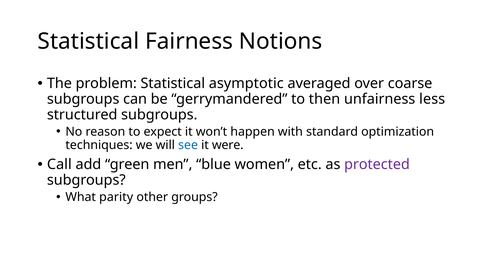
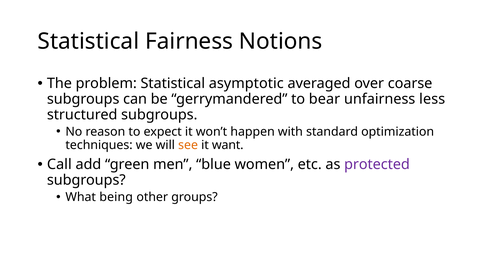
then: then -> bear (324, 99)
see colour: blue -> orange (188, 145)
were: were -> want (228, 145)
parity: parity -> being (116, 197)
